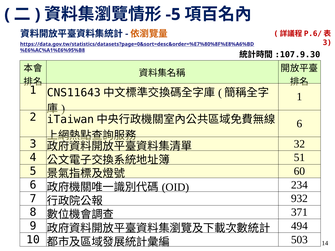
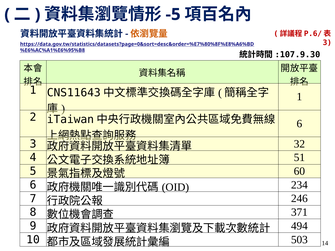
932: 932 -> 246 (299, 199)
